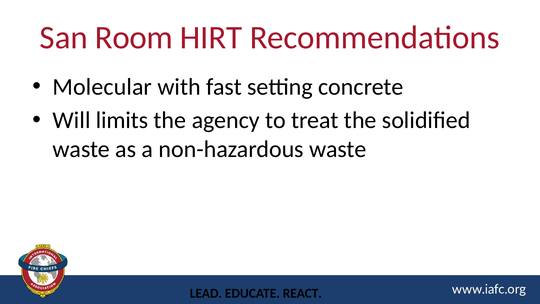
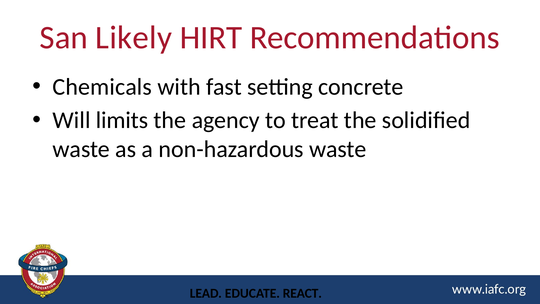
Room: Room -> Likely (134, 38)
Molecular: Molecular -> Chemicals (102, 87)
